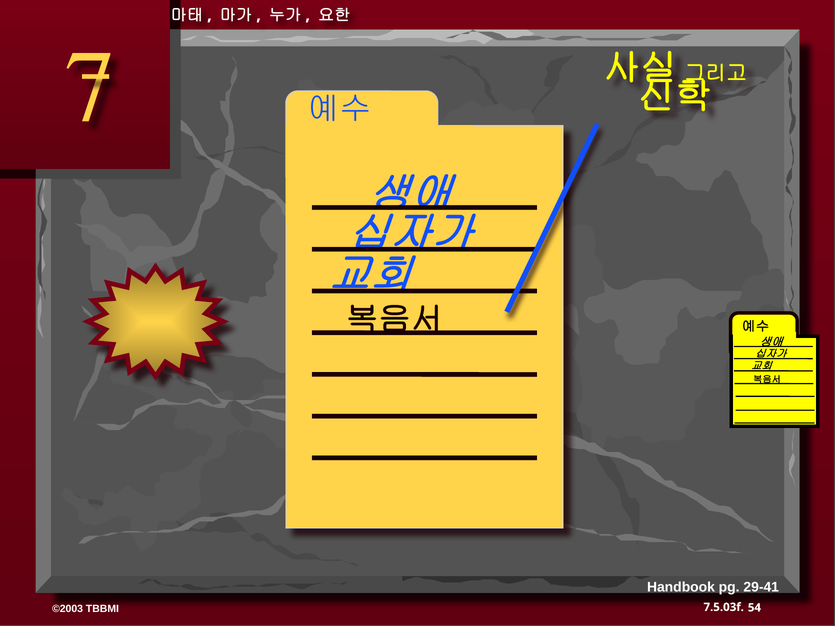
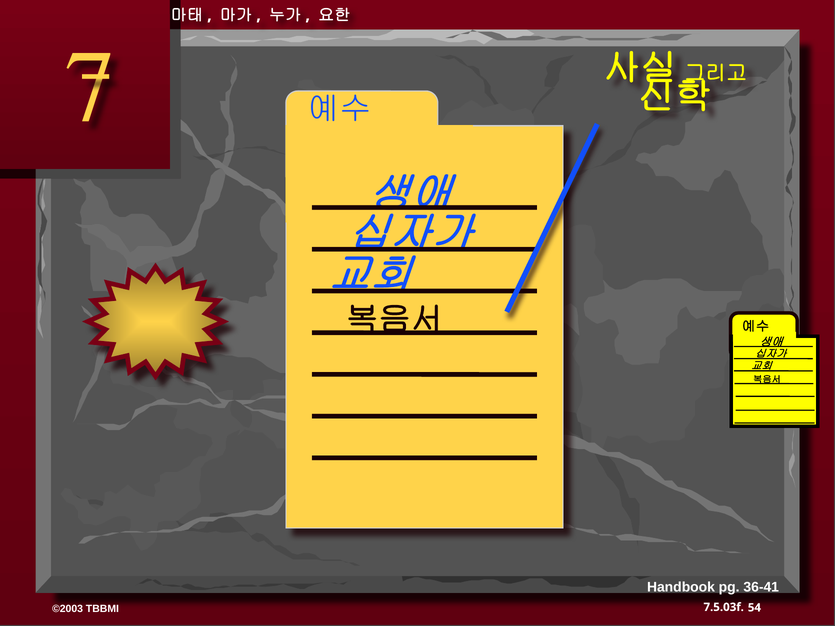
29-41: 29-41 -> 36-41 (761, 587)
